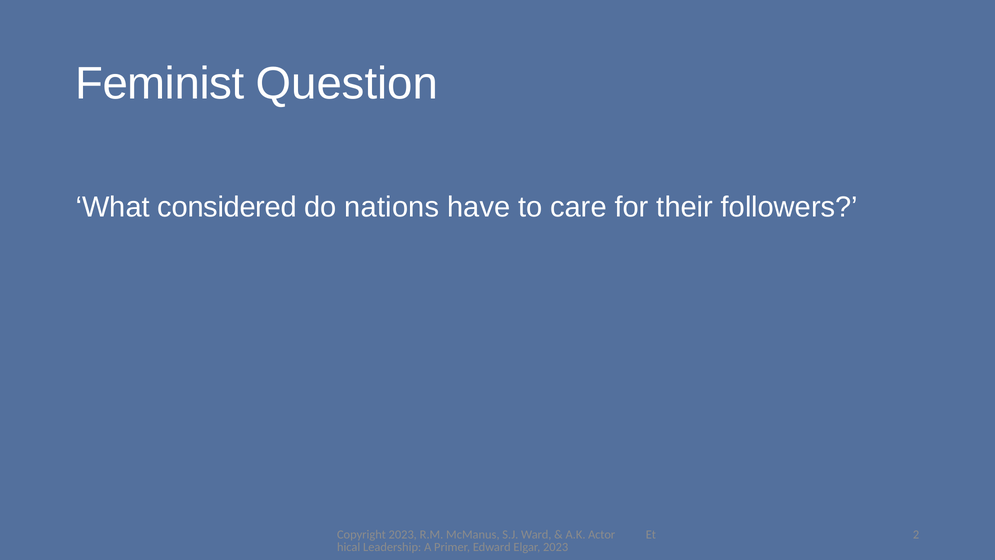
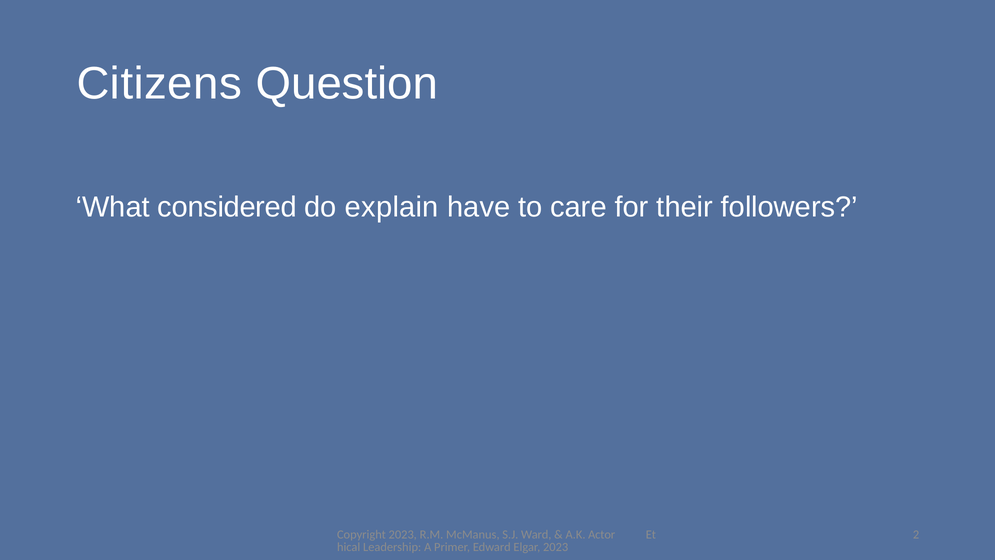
Feminist: Feminist -> Citizens (159, 84)
nations: nations -> explain (392, 207)
